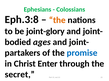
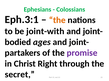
Eph.3:8: Eph.3:8 -> Eph.3:1 (22, 20)
joint-glory: joint-glory -> joint-with (45, 32)
promise colour: blue -> purple (82, 53)
Enter: Enter -> Right (48, 64)
